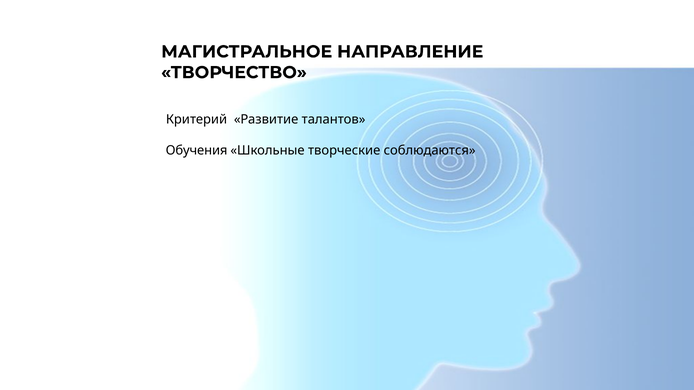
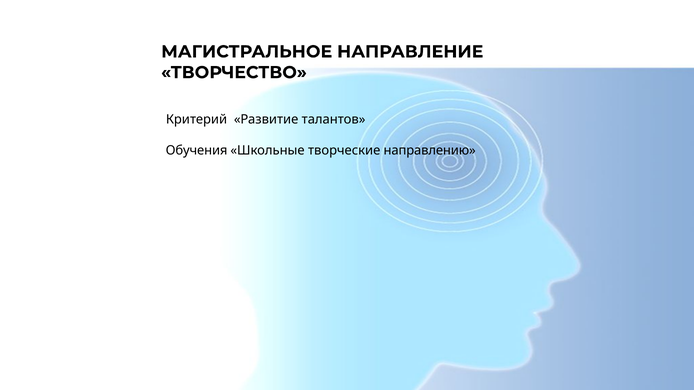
соблюдаются: соблюдаются -> направлению (430, 151)
